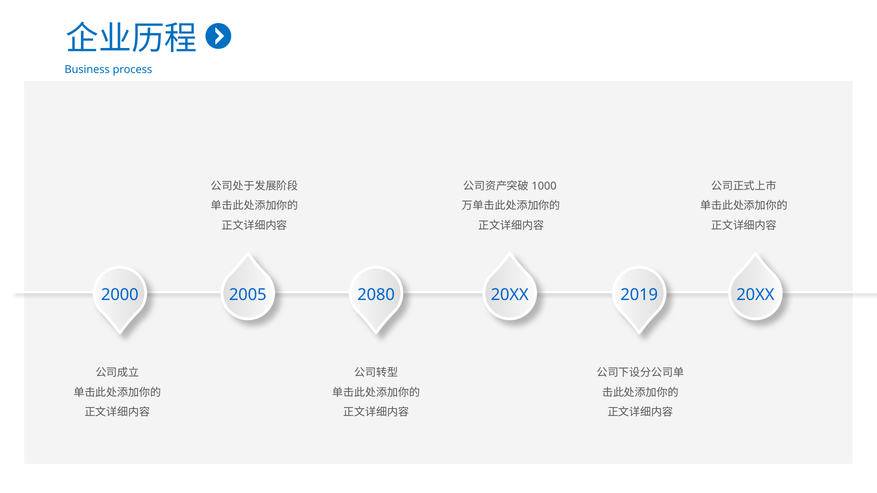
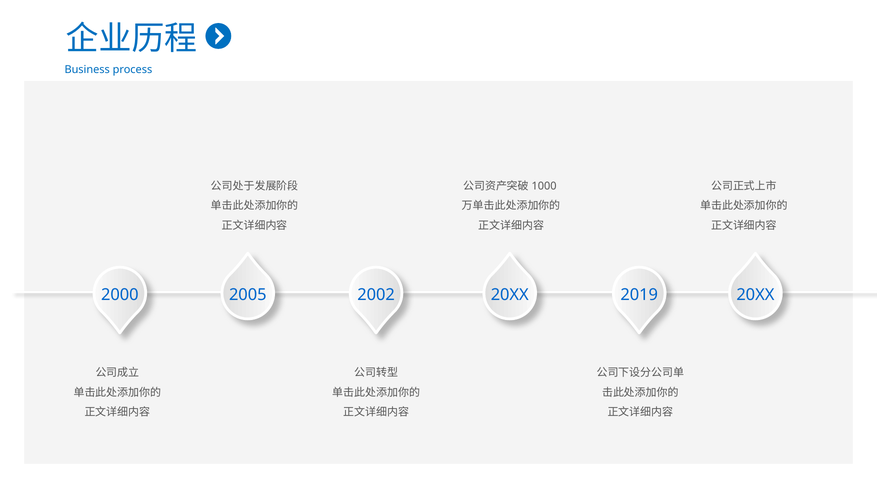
2080: 2080 -> 2002 (376, 295)
